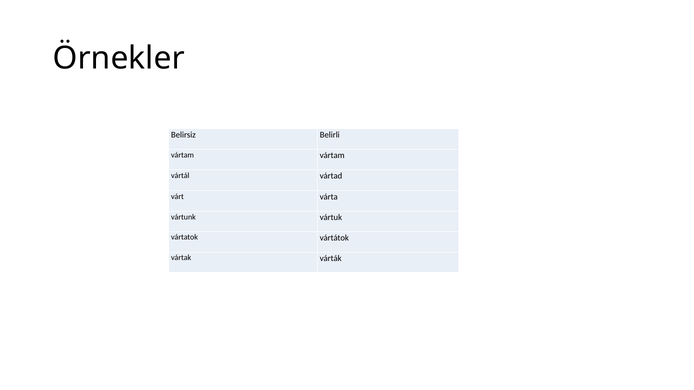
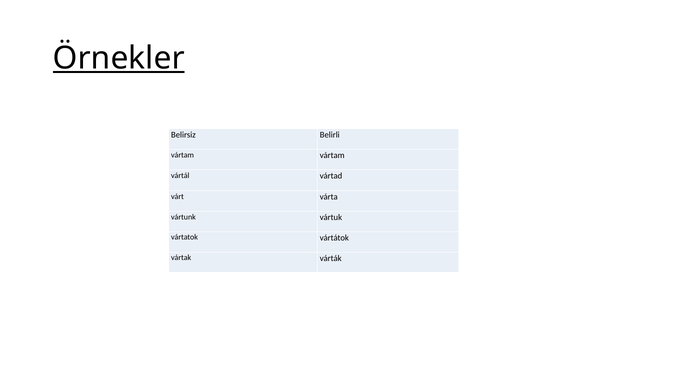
Örnekler underline: none -> present (119, 58)
